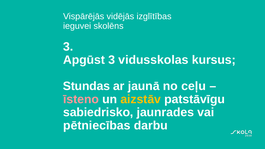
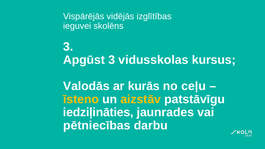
Stundas: Stundas -> Valodās (86, 86)
jaunā: jaunā -> kurās (144, 86)
īsteno colour: pink -> yellow (81, 99)
sabiedrisko: sabiedrisko -> iedziļināties (98, 112)
